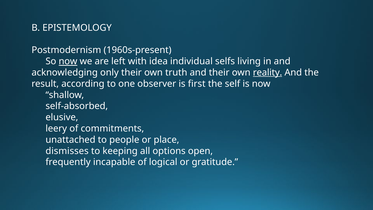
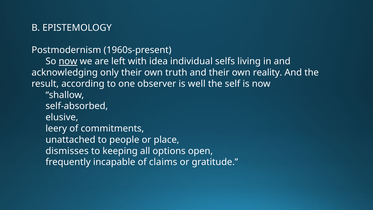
reality underline: present -> none (268, 72)
first: first -> well (197, 84)
logical: logical -> claims (163, 162)
